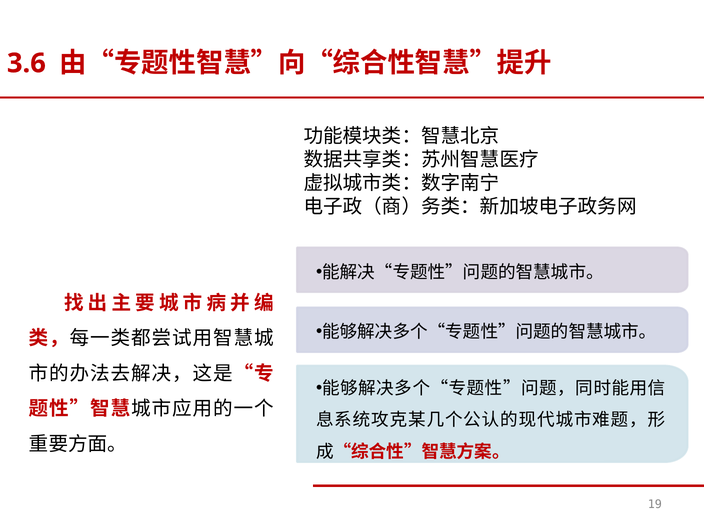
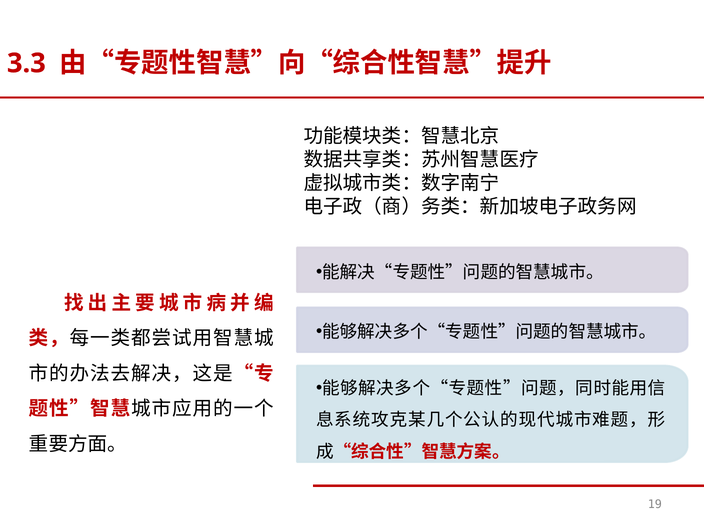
3.6: 3.6 -> 3.3 (26, 63)
